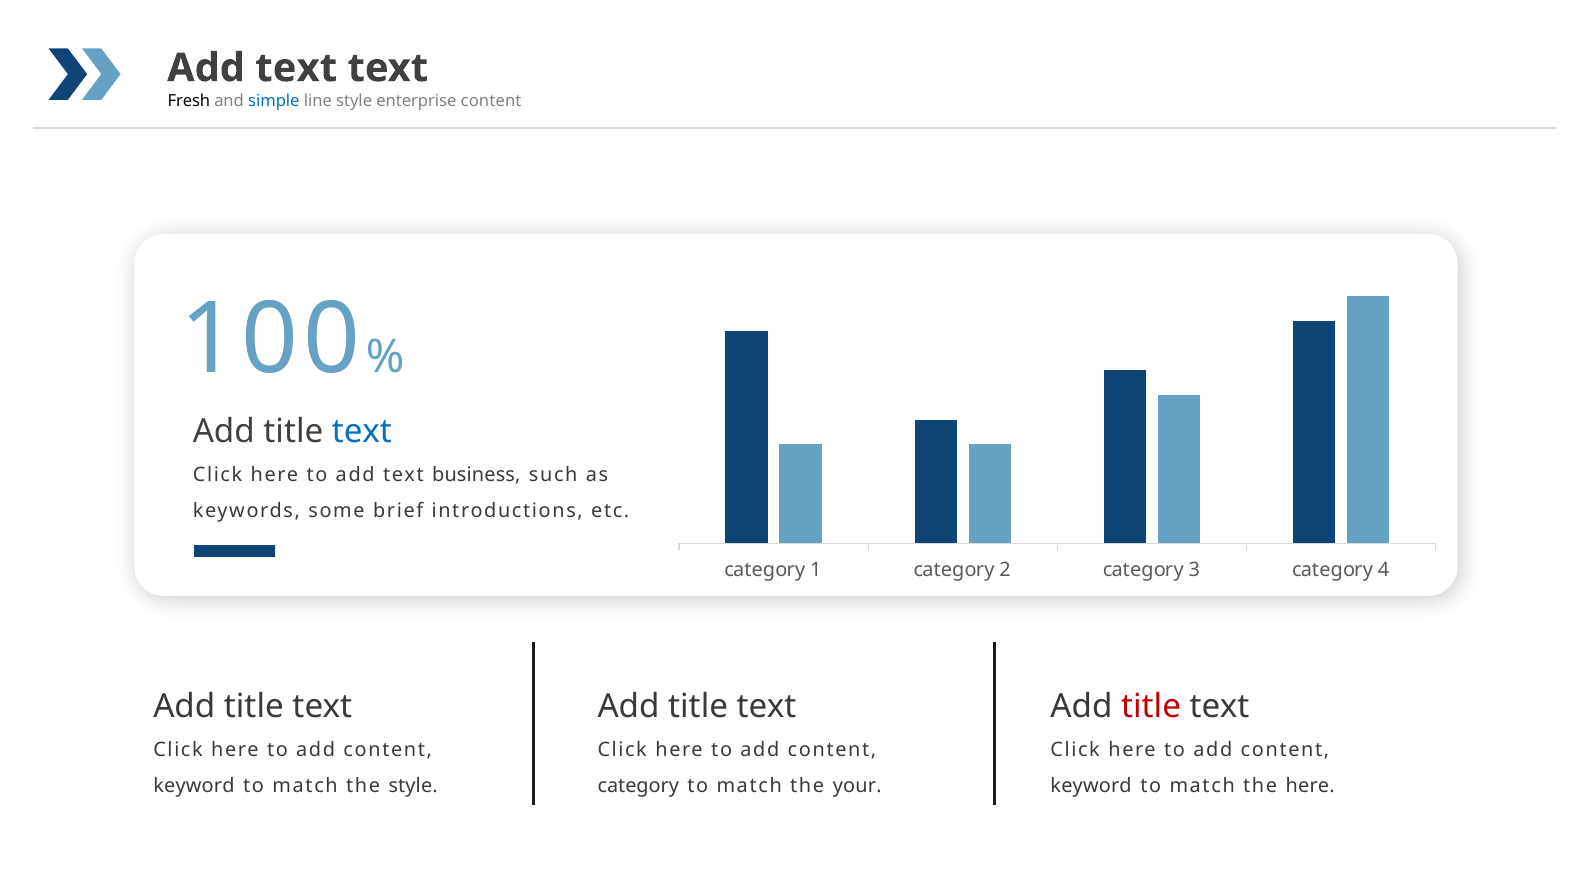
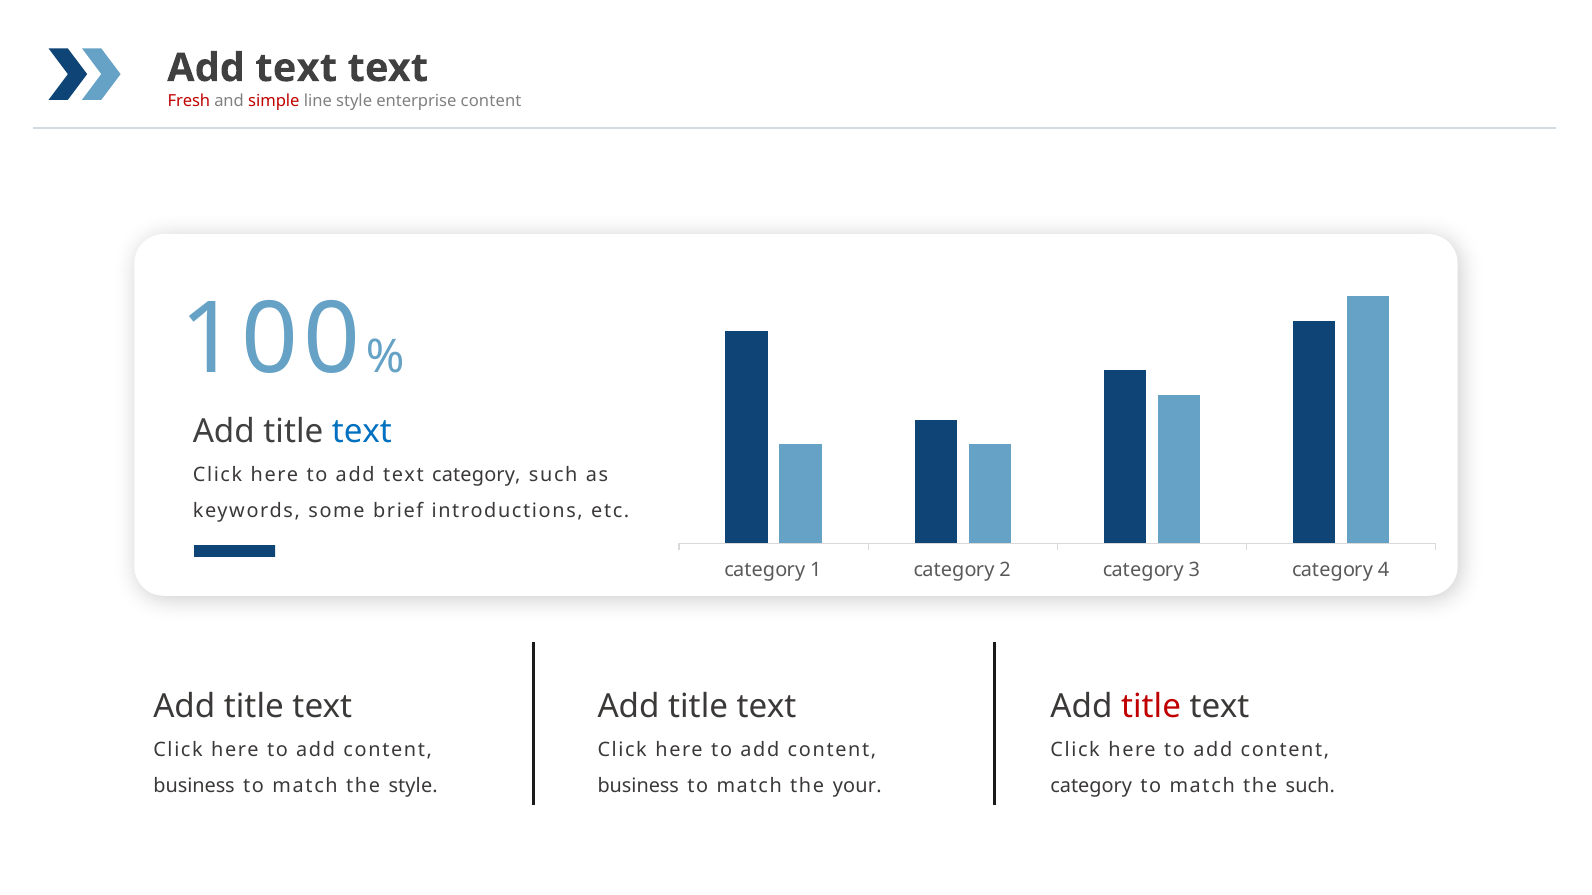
Fresh colour: black -> red (189, 101)
simple colour: blue -> red (274, 101)
text business: business -> category (476, 475)
keyword: keyword -> business (194, 786)
category: category -> business (638, 786)
keyword: keyword -> category (1091, 786)
the here: here -> such (1310, 786)
